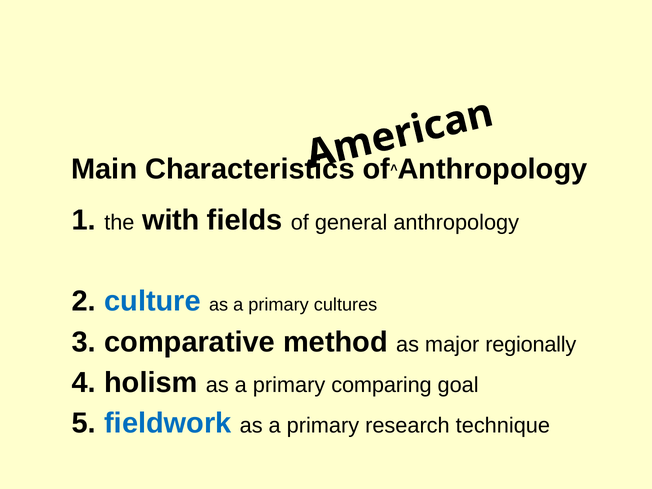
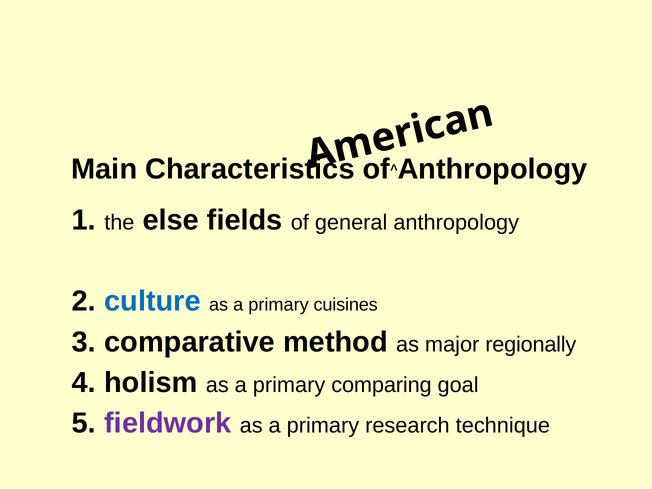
with: with -> else (171, 220)
cultures: cultures -> cuisines (346, 305)
fieldwork colour: blue -> purple (168, 423)
